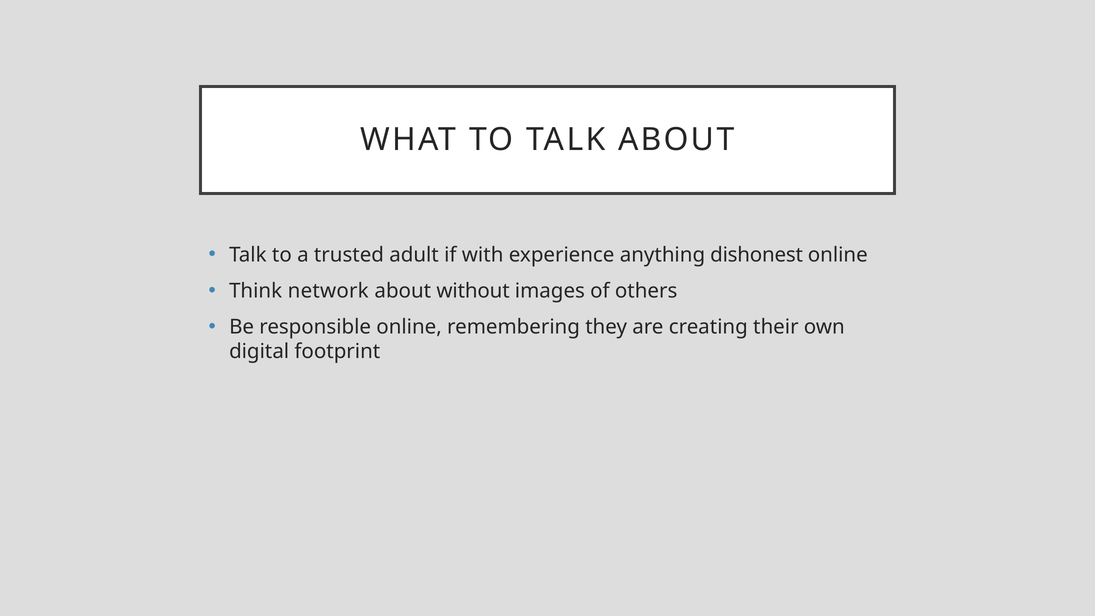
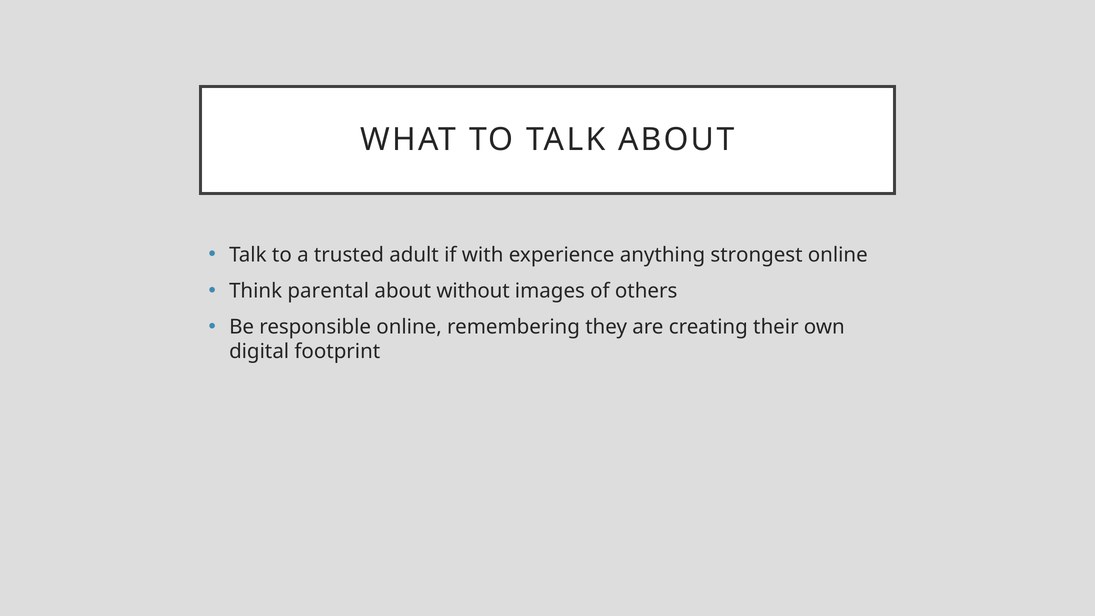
dishonest: dishonest -> strongest (757, 255)
network: network -> parental (328, 291)
